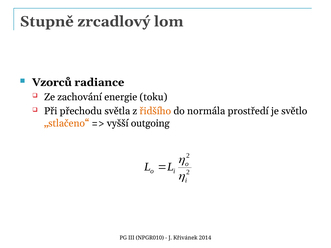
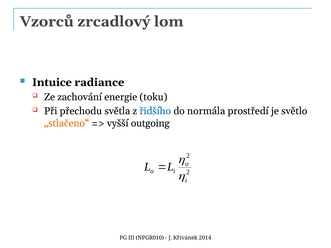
Stupně: Stupně -> Vzorců (47, 22)
Vzorců: Vzorců -> Intuice (52, 82)
řidšího colour: orange -> blue (155, 111)
